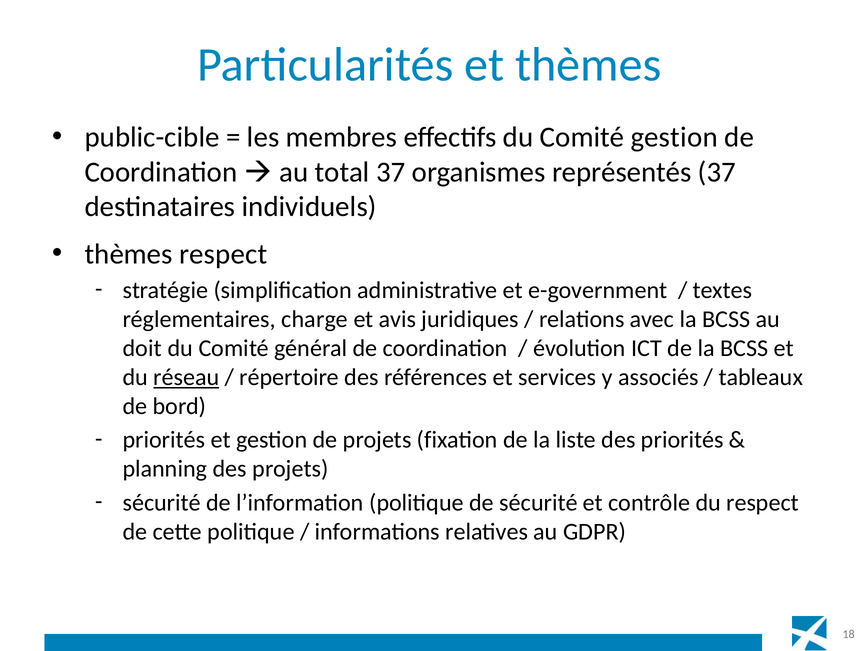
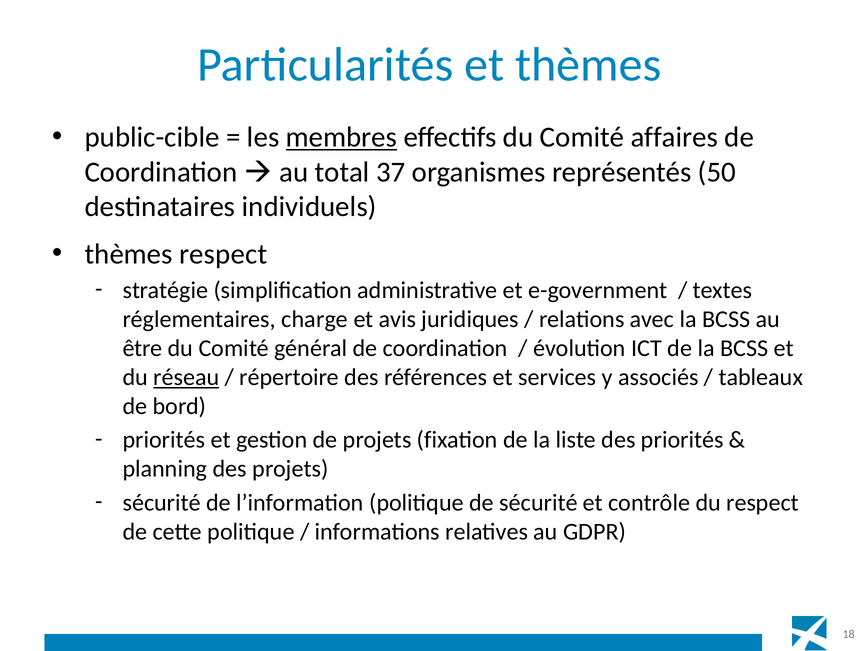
membres underline: none -> present (341, 137)
Comité gestion: gestion -> affaires (674, 137)
représentés 37: 37 -> 50 (717, 172)
doit: doit -> être (143, 348)
